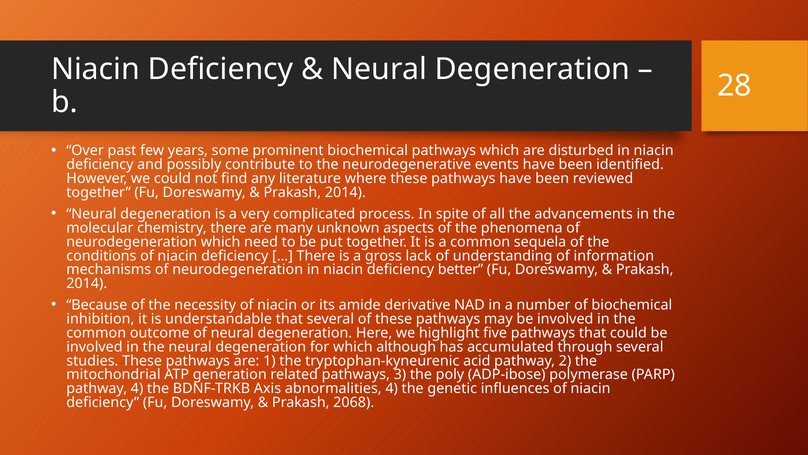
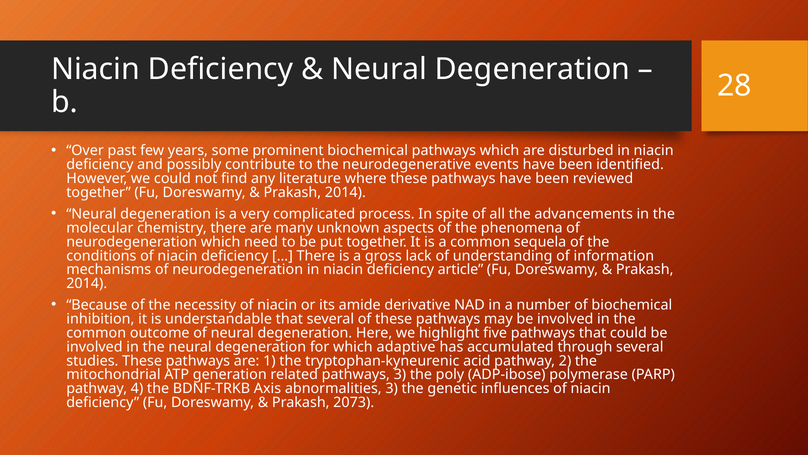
better: better -> article (461, 269)
although: although -> adaptive (406, 347)
abnormalities 4: 4 -> 3 (392, 388)
2068: 2068 -> 2073 (354, 402)
